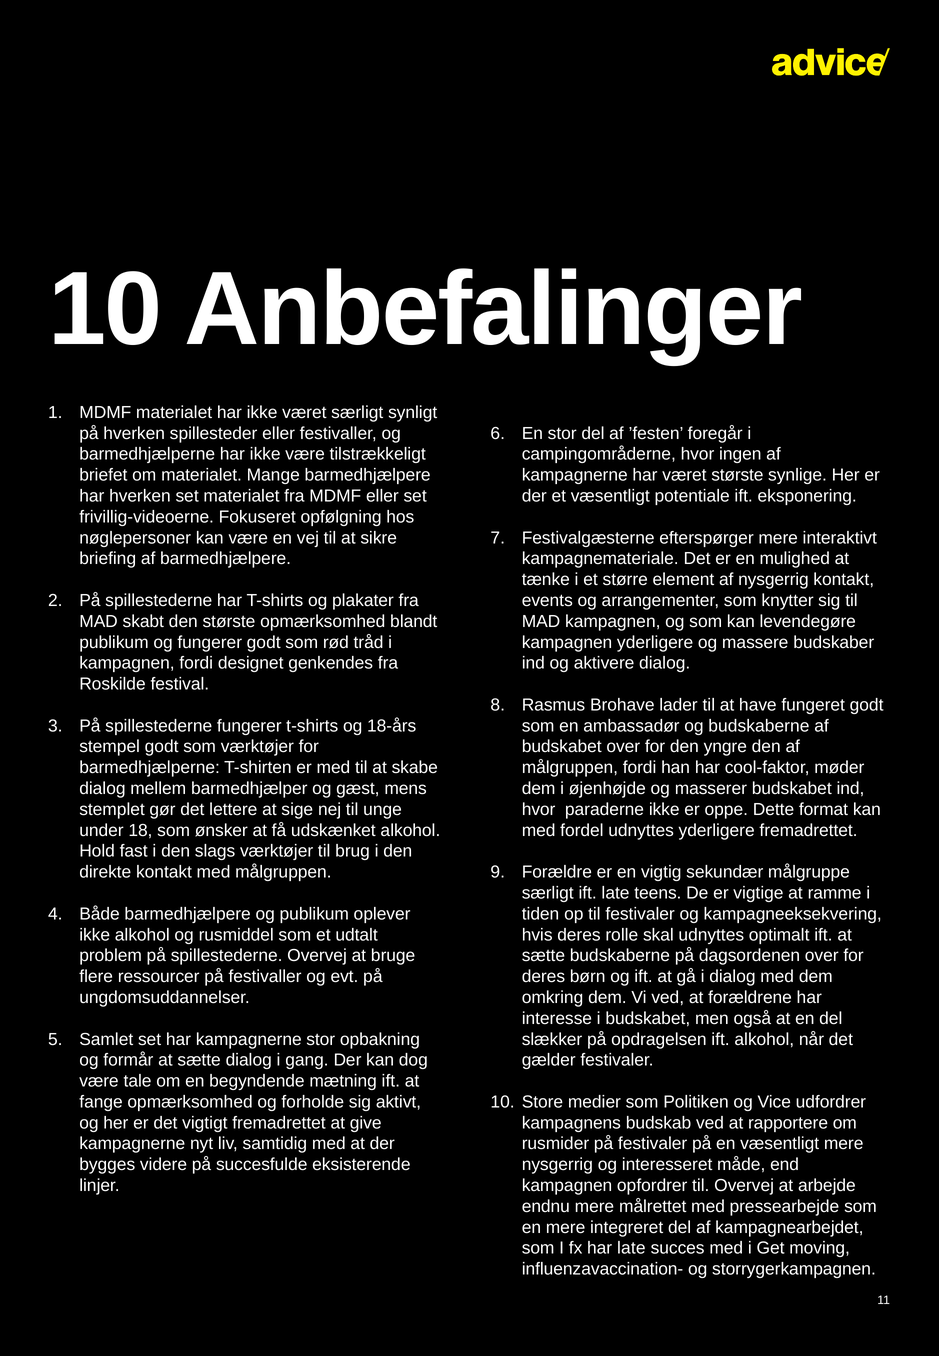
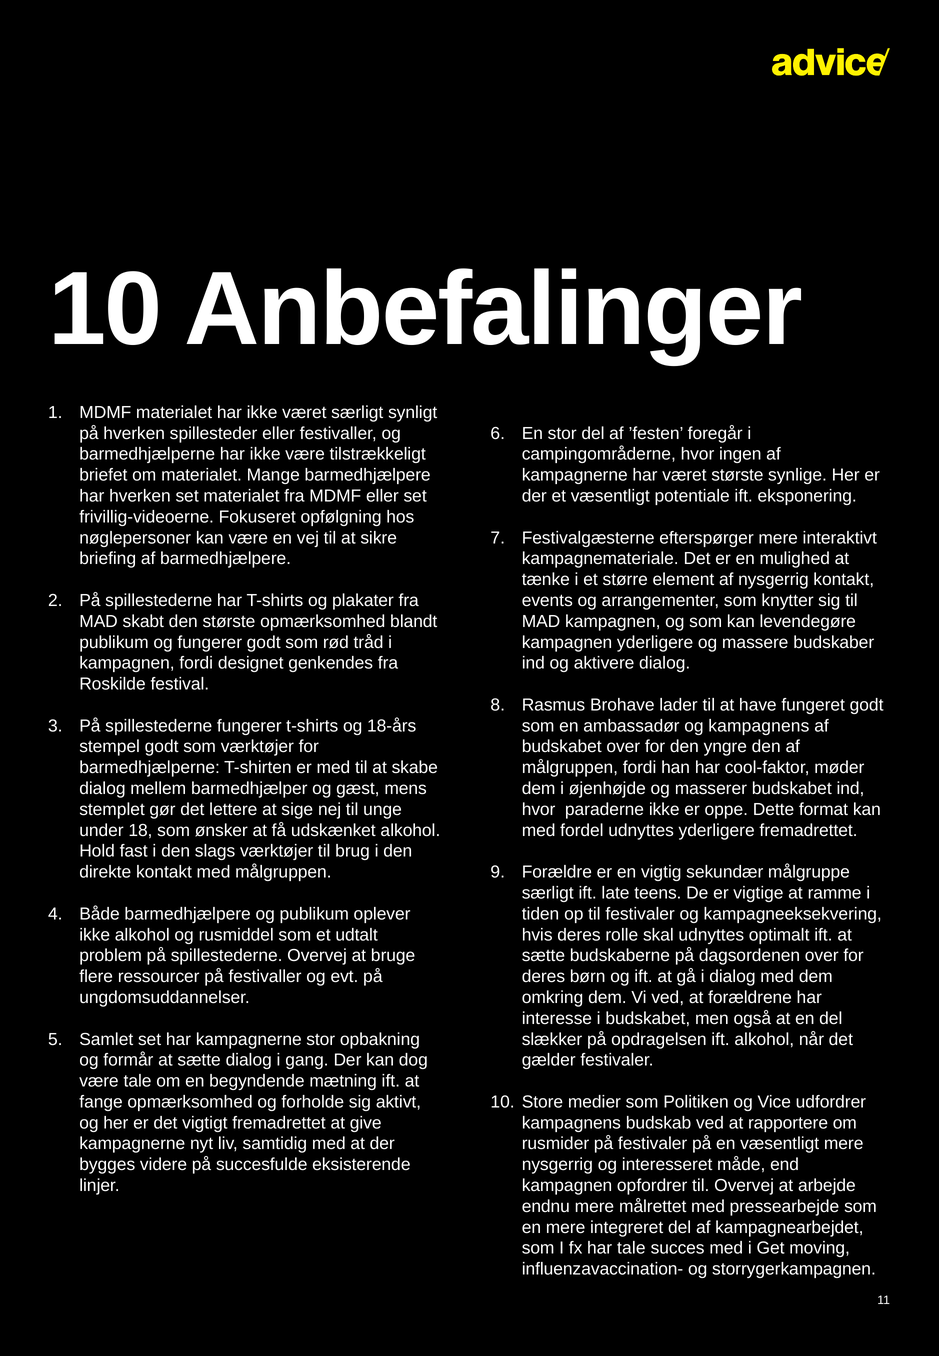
og budskaberne: budskaberne -> kampagnens (759, 726)
har late: late -> tale (631, 1249)
